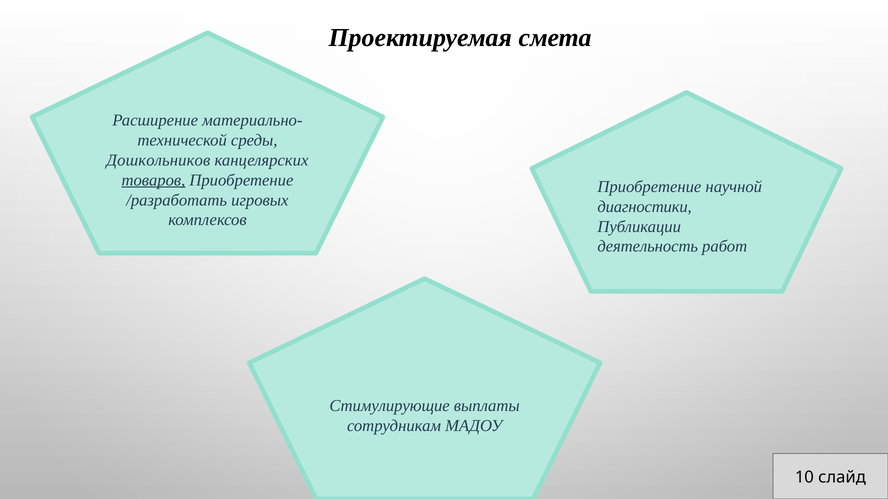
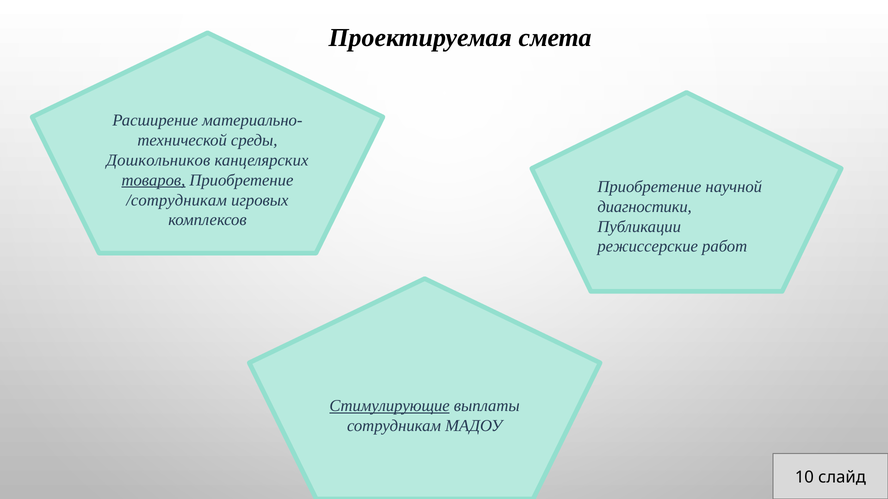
/разработать: /разработать -> /сотрудникам (177, 200)
деятельность: деятельность -> режиссерские (648, 247)
Стимулирующие underline: none -> present (390, 406)
